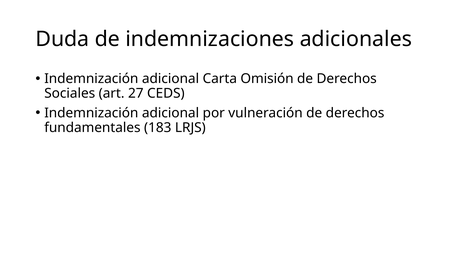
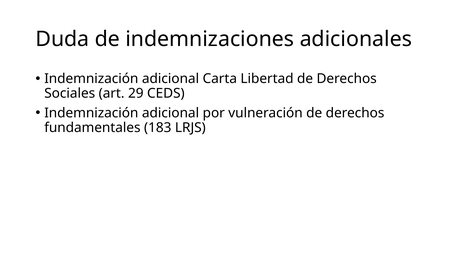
Omisión: Omisión -> Libertad (267, 79)
27: 27 -> 29 (136, 93)
